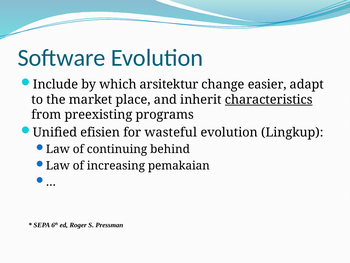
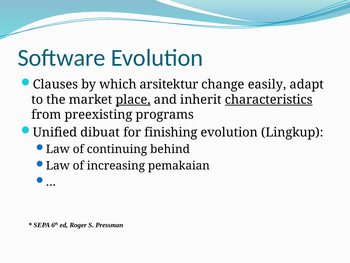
Include: Include -> Clauses (56, 84)
easier: easier -> easily (267, 84)
place underline: none -> present (133, 99)
efisien: efisien -> dibuat (100, 132)
wasteful: wasteful -> finishing (171, 132)
